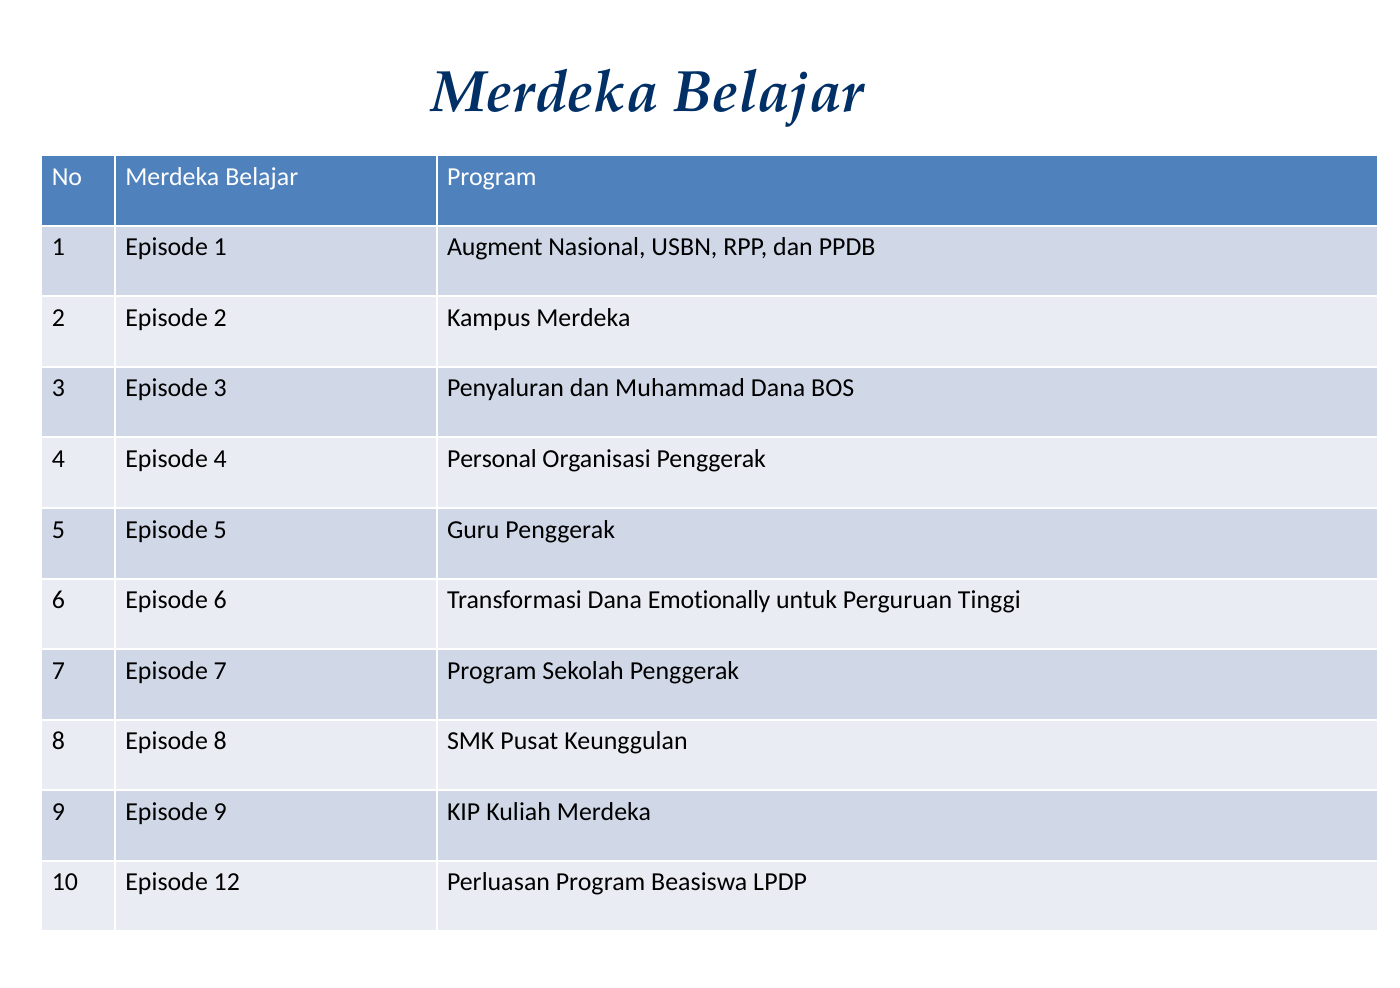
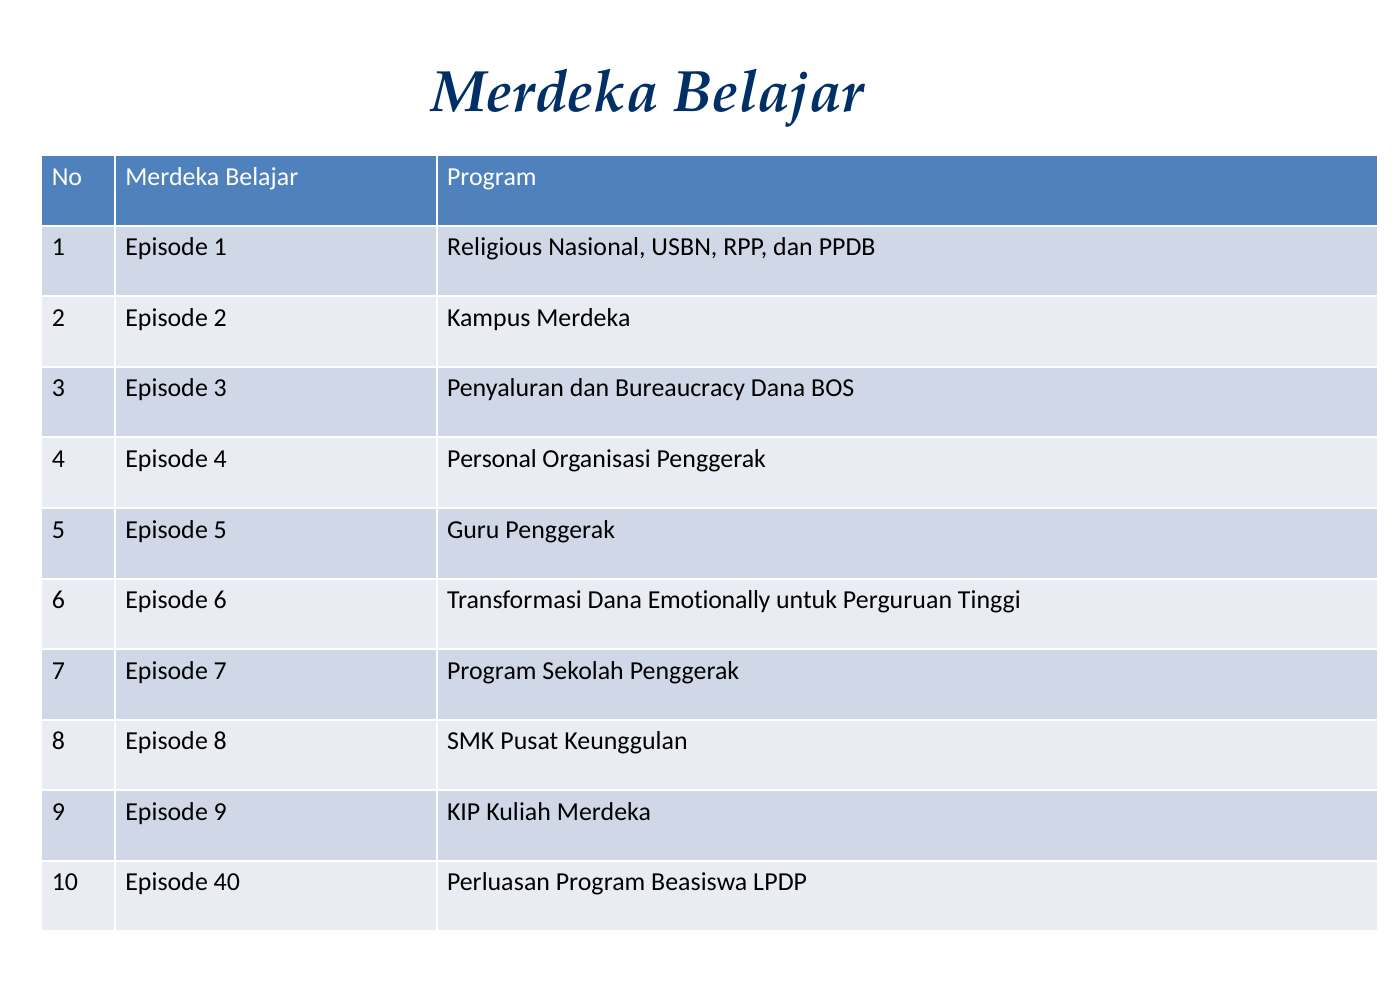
Augment: Augment -> Religious (495, 247)
Muhammad: Muhammad -> Bureaucracy (680, 389)
12: 12 -> 40 (227, 882)
